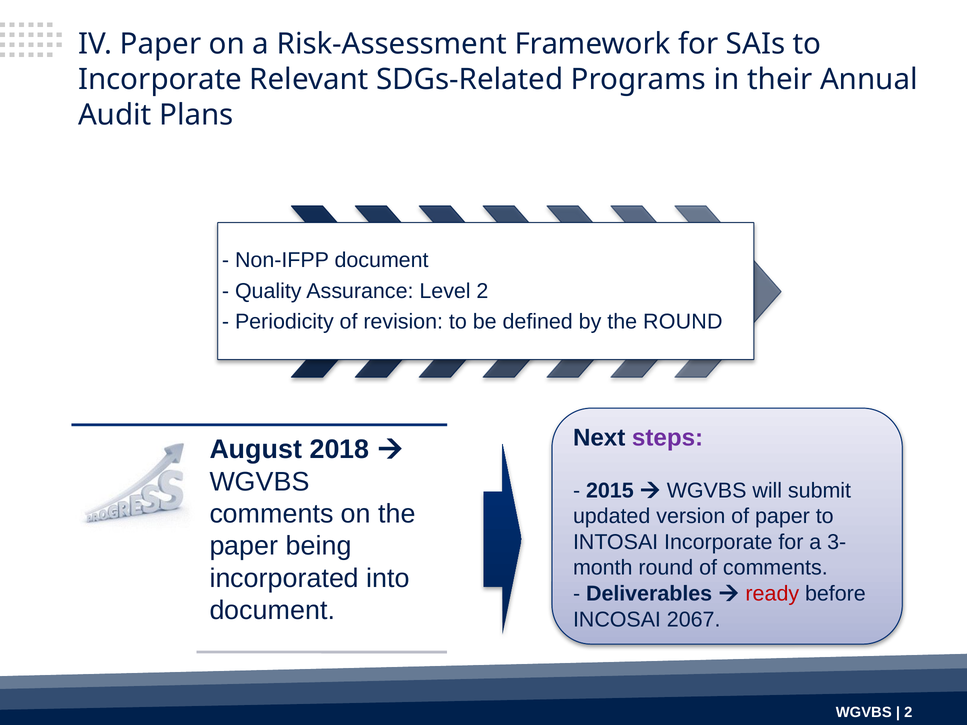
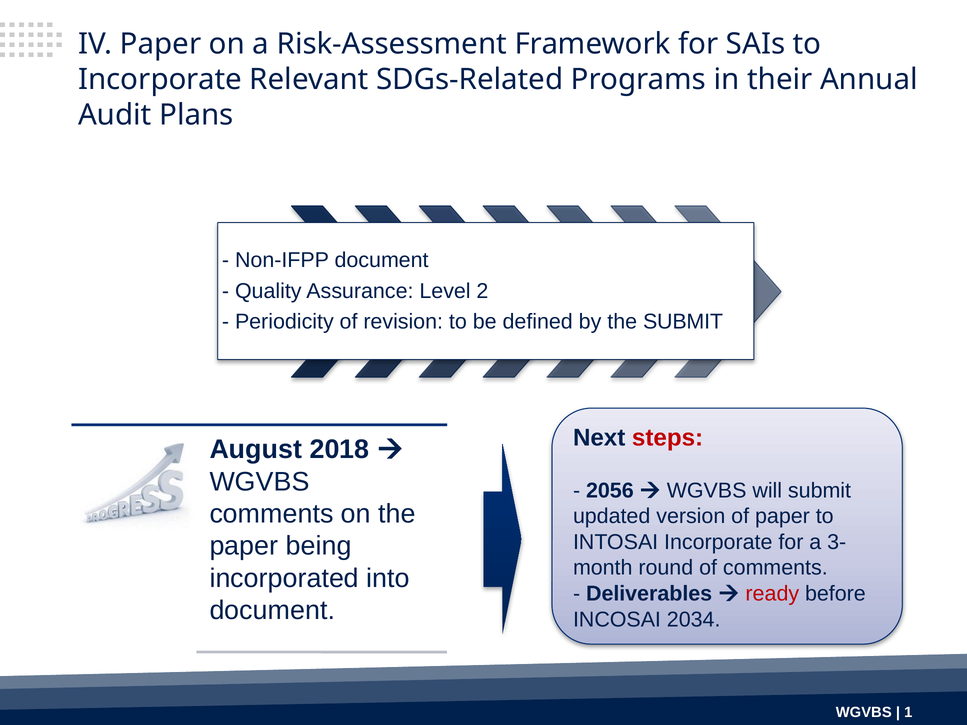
ROUND: ROUND -> SUBMIT (683, 322)
steps colour: purple -> red (668, 438)
2015: 2015 -> 2056 (610, 491)
2067: 2067 -> 2034 (694, 620)
2: 2 -> 1 (908, 712)
